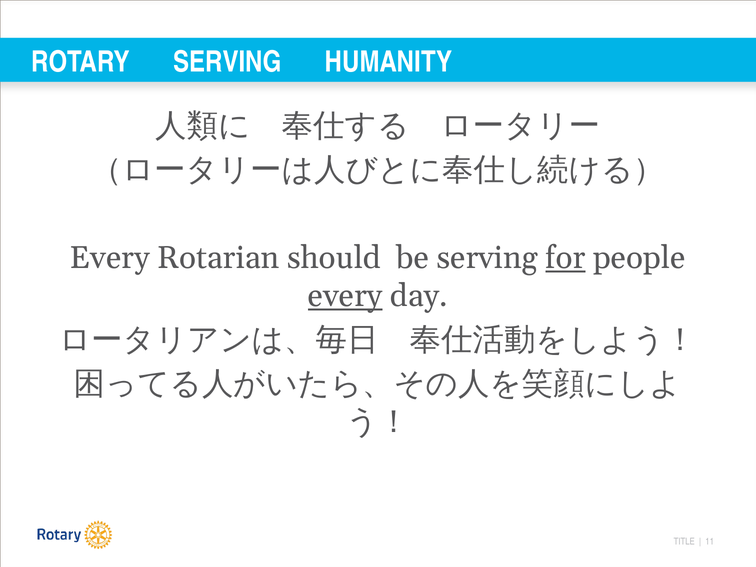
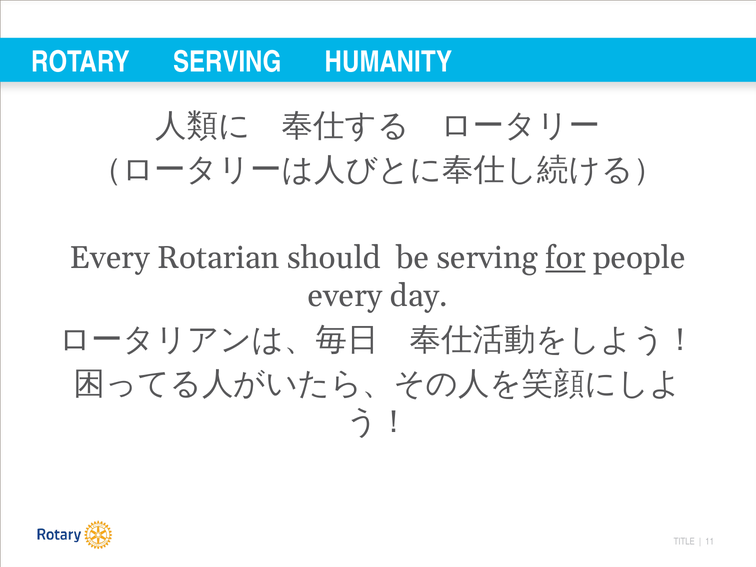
every underline: present -> none (345, 296)
